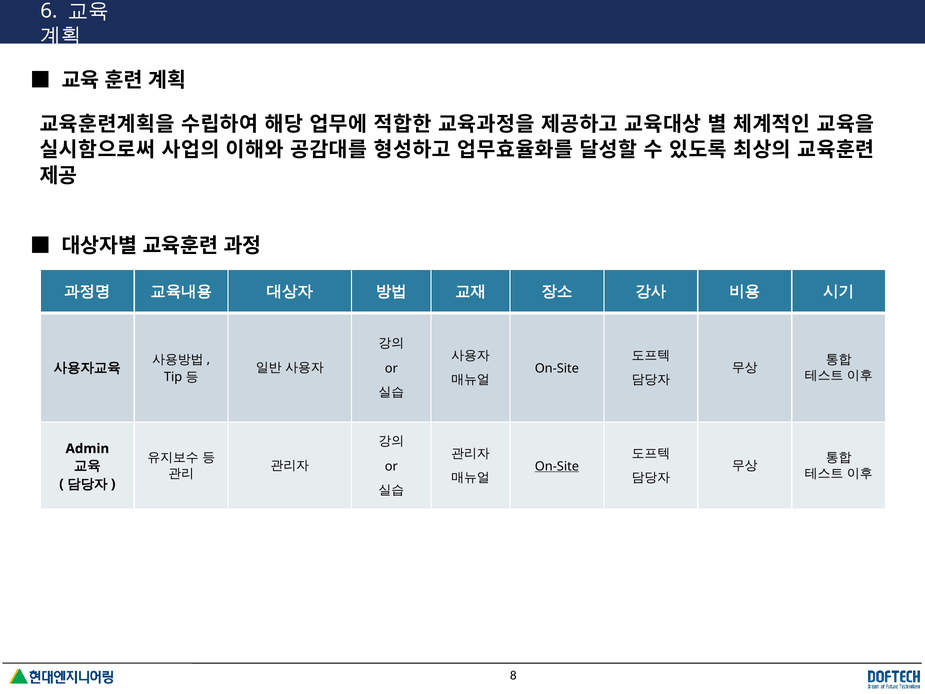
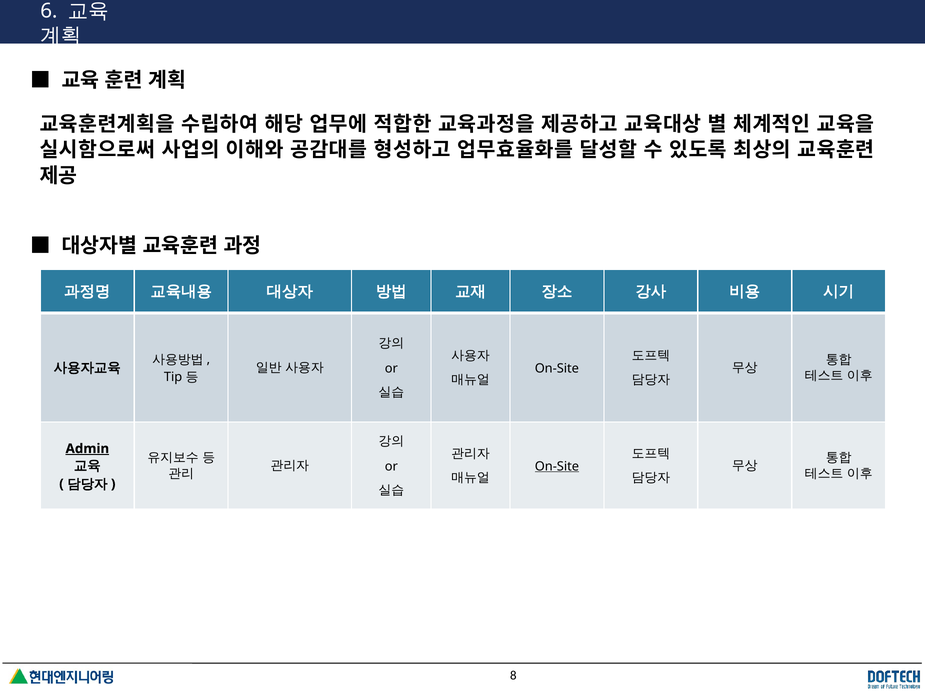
Admin underline: none -> present (87, 449)
